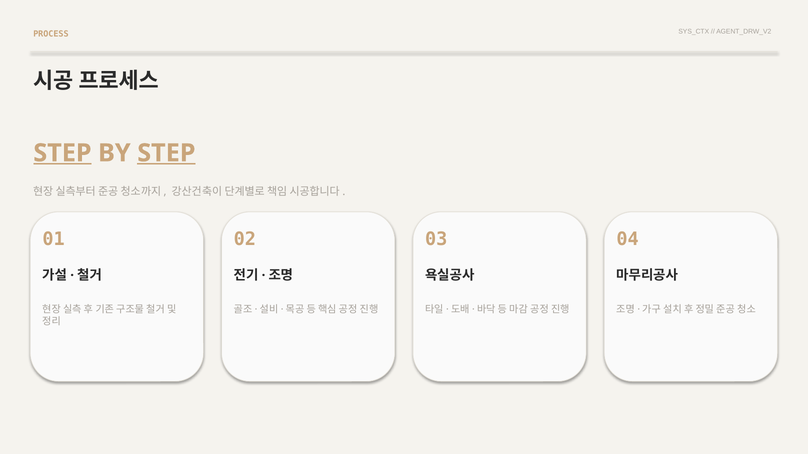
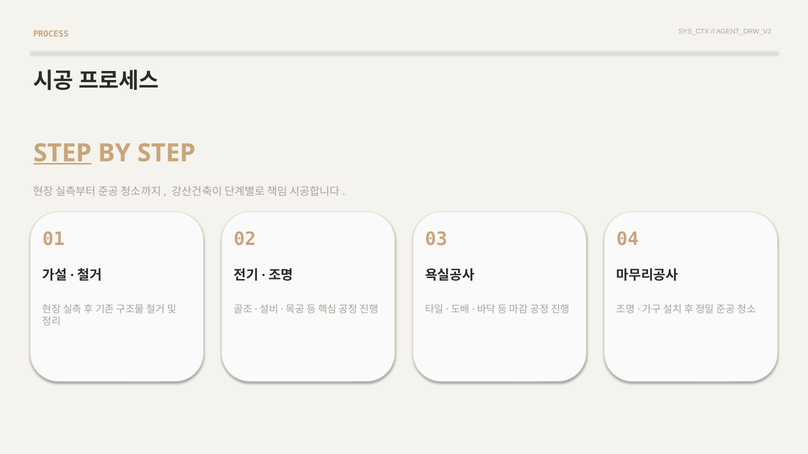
STEP underline: present -> none (166, 153)
